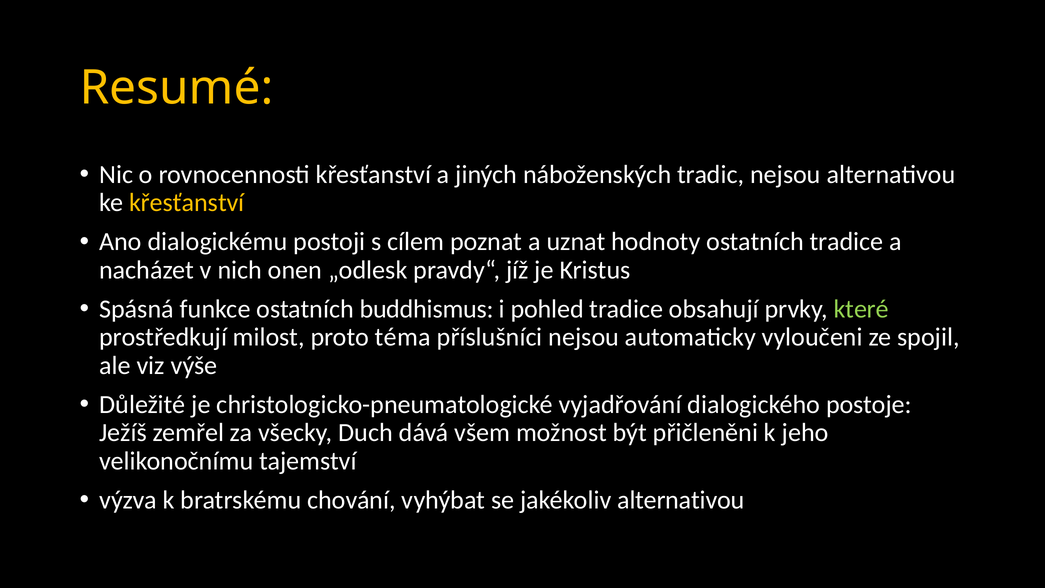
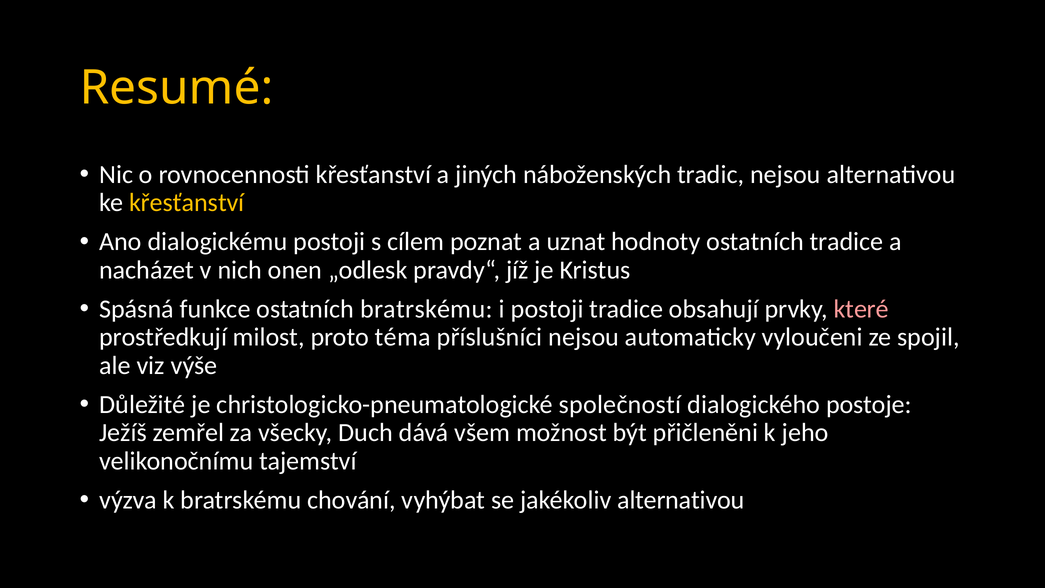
ostatních buddhismus: buddhismus -> bratrskému (426, 309)
i pohled: pohled -> postoji (547, 309)
které colour: light green -> pink (861, 309)
vyjadřování: vyjadřování -> společností (620, 404)
